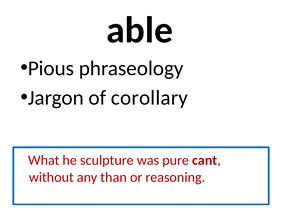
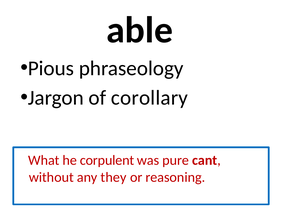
sculpture: sculpture -> corpulent (107, 161)
than: than -> they (114, 178)
